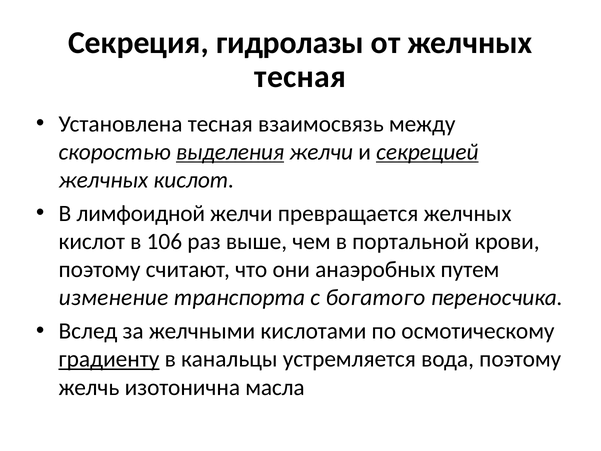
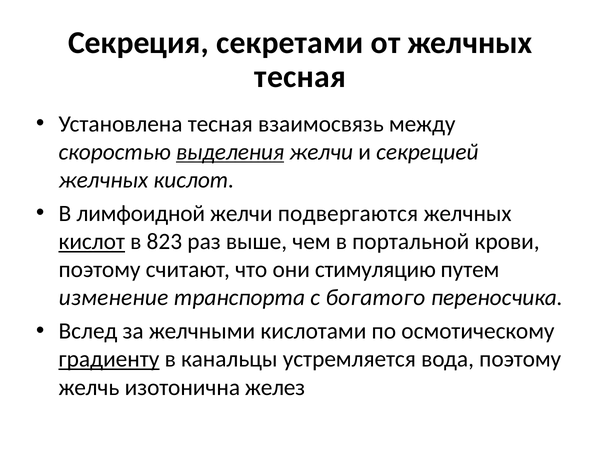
гидролазы: гидролазы -> секретами (290, 43)
секрецией underline: present -> none (427, 152)
превращается: превращается -> подвергаются (348, 213)
кислот underline: none -> present (92, 241)
106: 106 -> 823 (164, 241)
анаэробных: анаэробных -> стимуляцию (375, 270)
масла: масла -> желез (275, 387)
